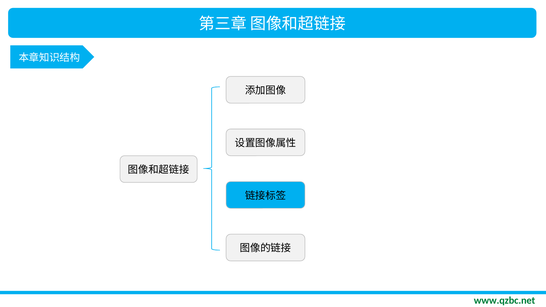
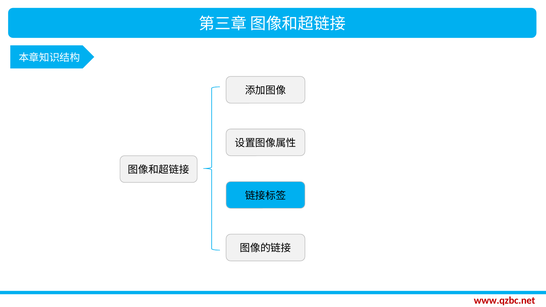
www.qzbc.net colour: green -> red (505, 301)
